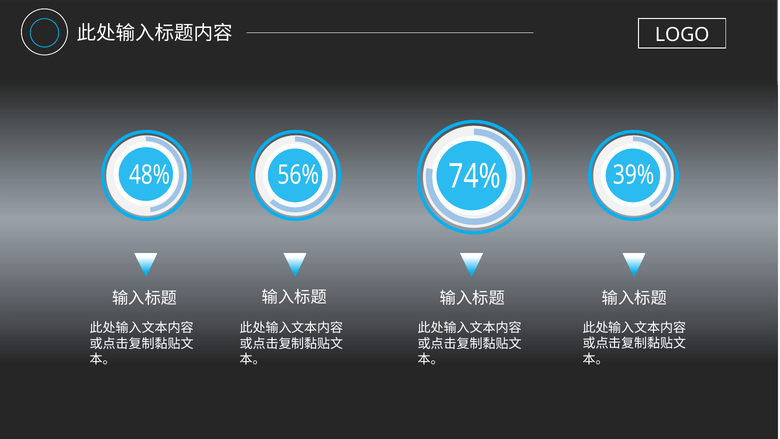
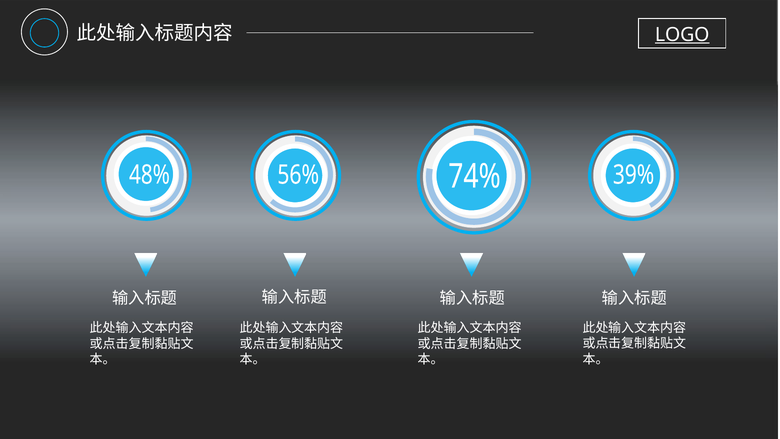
LOGO underline: none -> present (682, 35)
